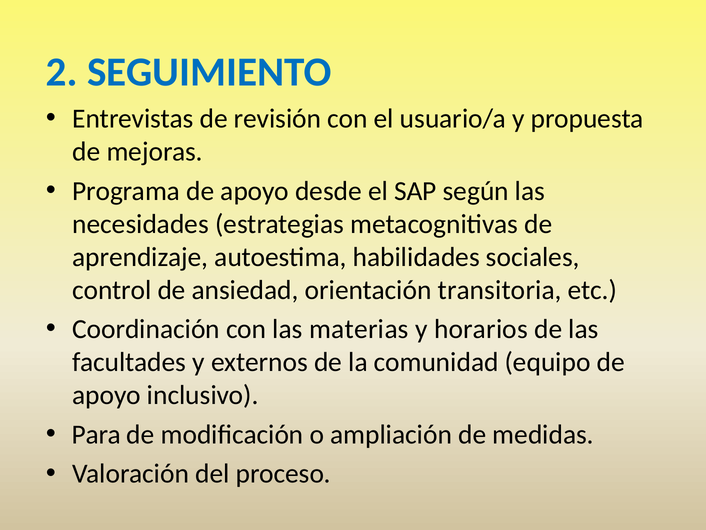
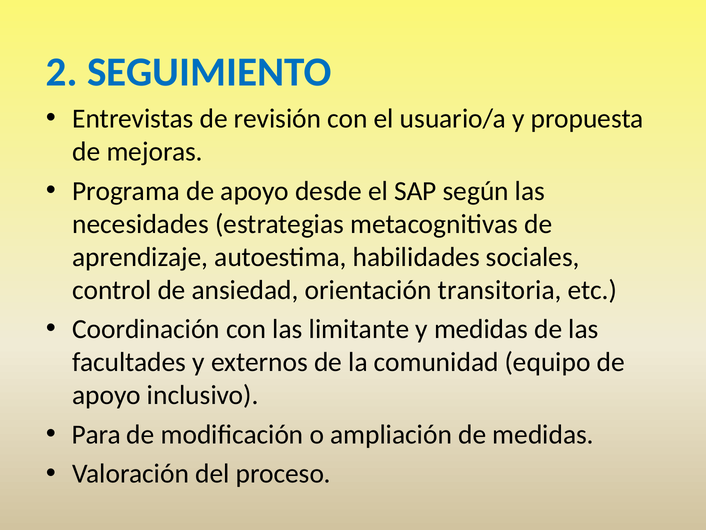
materias: materias -> limitante (359, 329)
y horarios: horarios -> medidas (481, 329)
